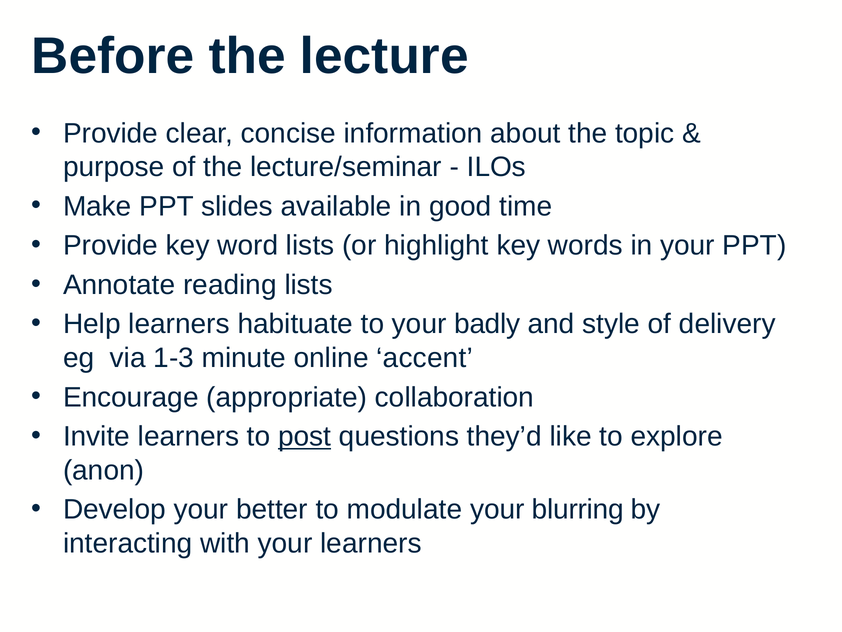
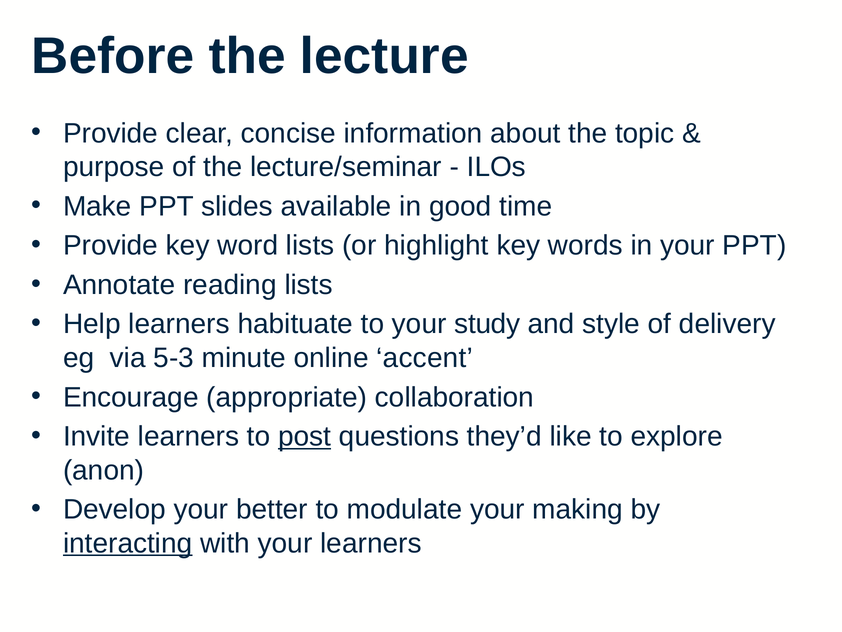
badly: badly -> study (487, 324)
1-3: 1-3 -> 5-3 (174, 358)
blurring: blurring -> making (578, 509)
interacting underline: none -> present (128, 543)
